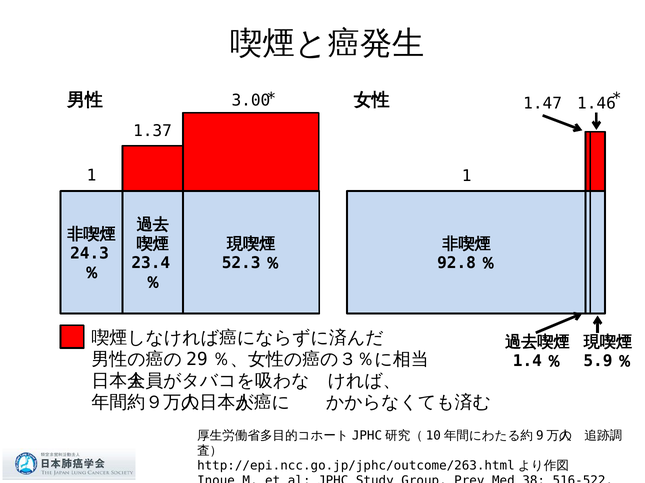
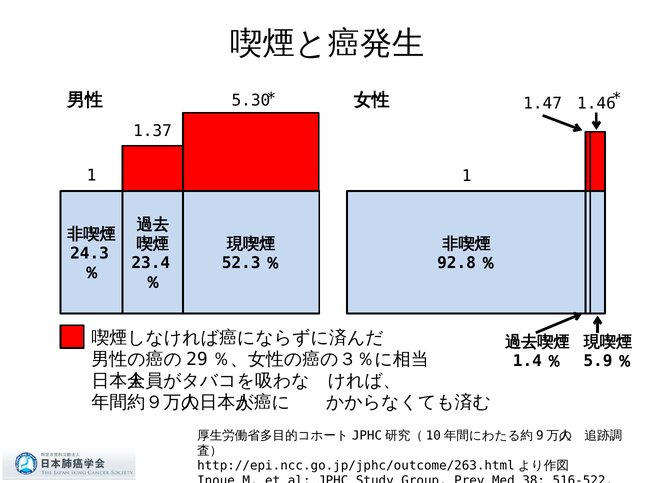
3.00: 3.00 -> 5.30 (251, 100)
